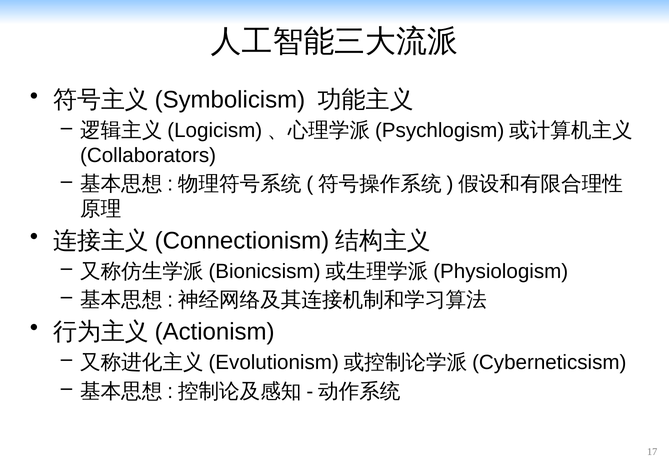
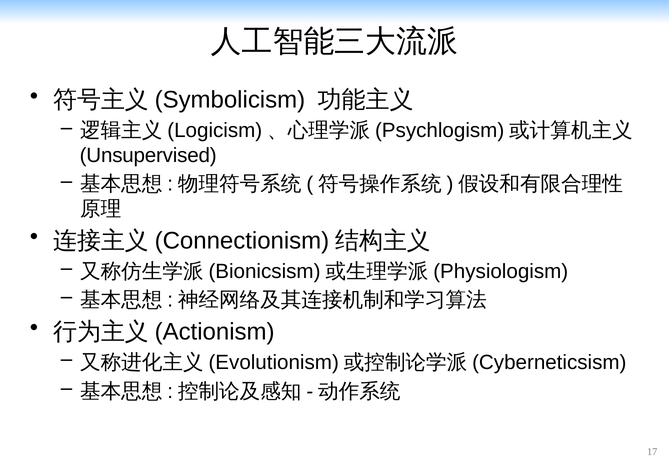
Collaborators: Collaborators -> Unsupervised (148, 155)
